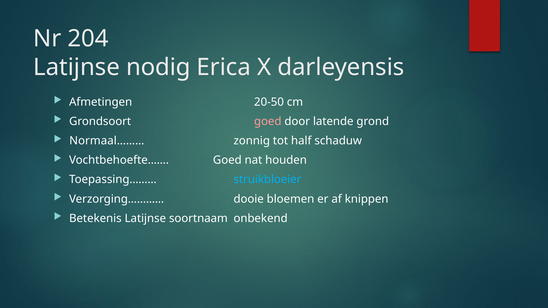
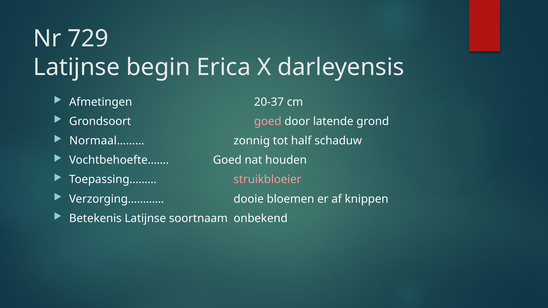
204: 204 -> 729 (88, 38)
nodig: nodig -> begin (158, 67)
20-50: 20-50 -> 20-37 (269, 102)
struikbloeier colour: light blue -> pink (267, 180)
